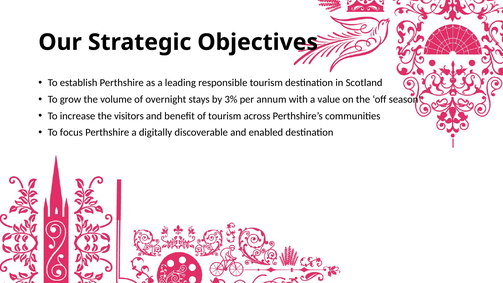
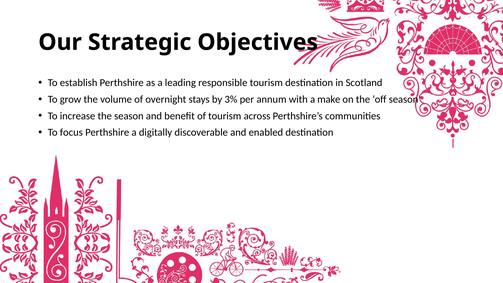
value: value -> make (329, 99)
the visitors: visitors -> season (129, 116)
